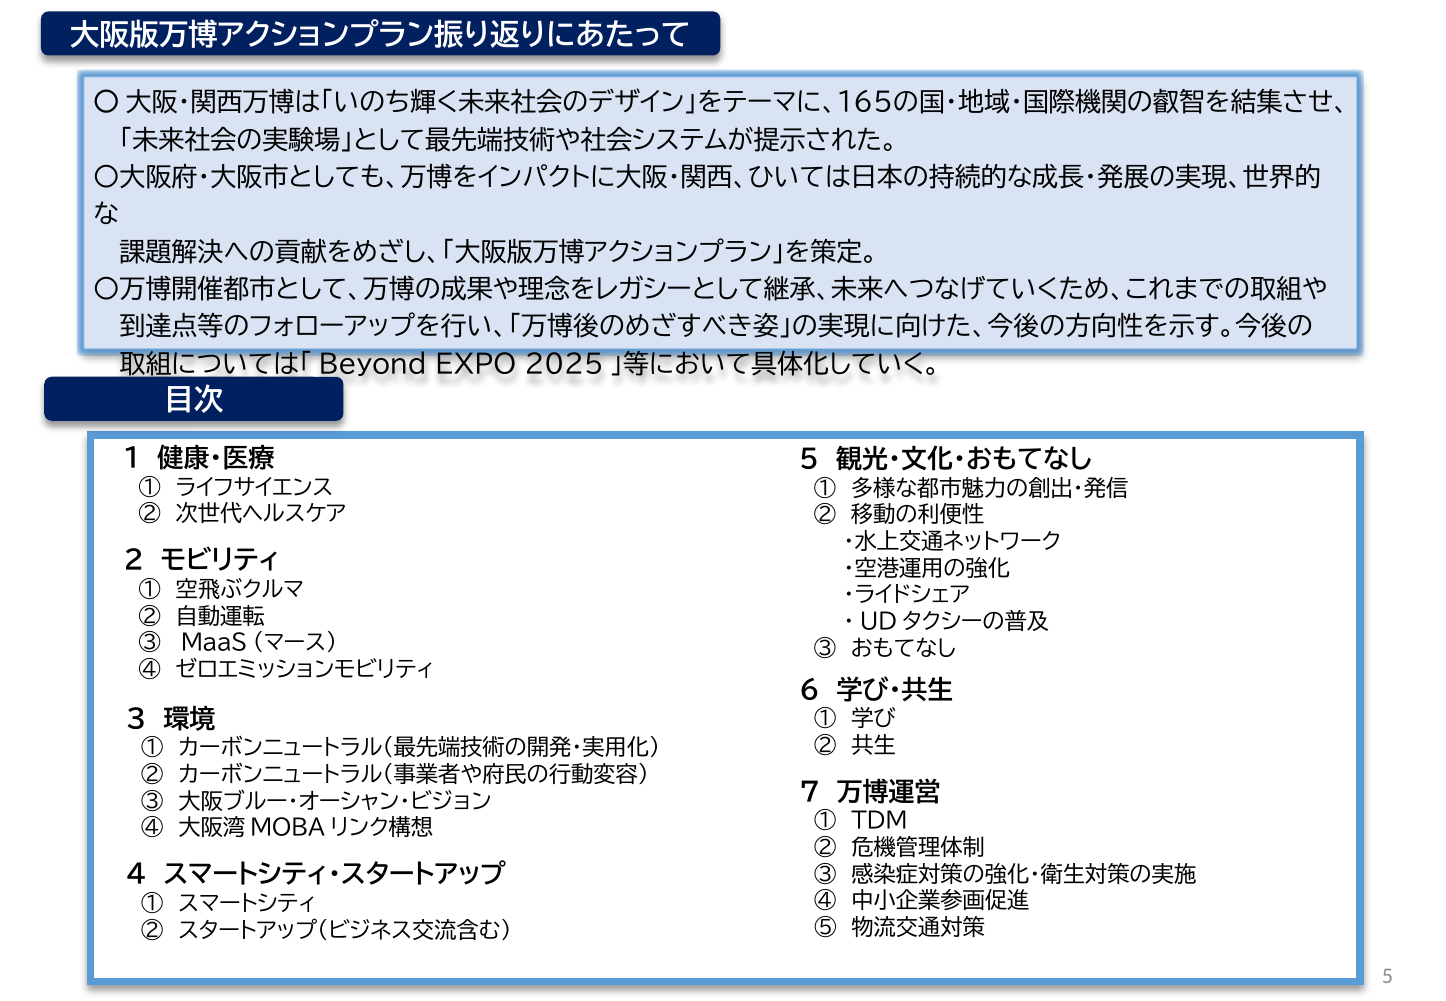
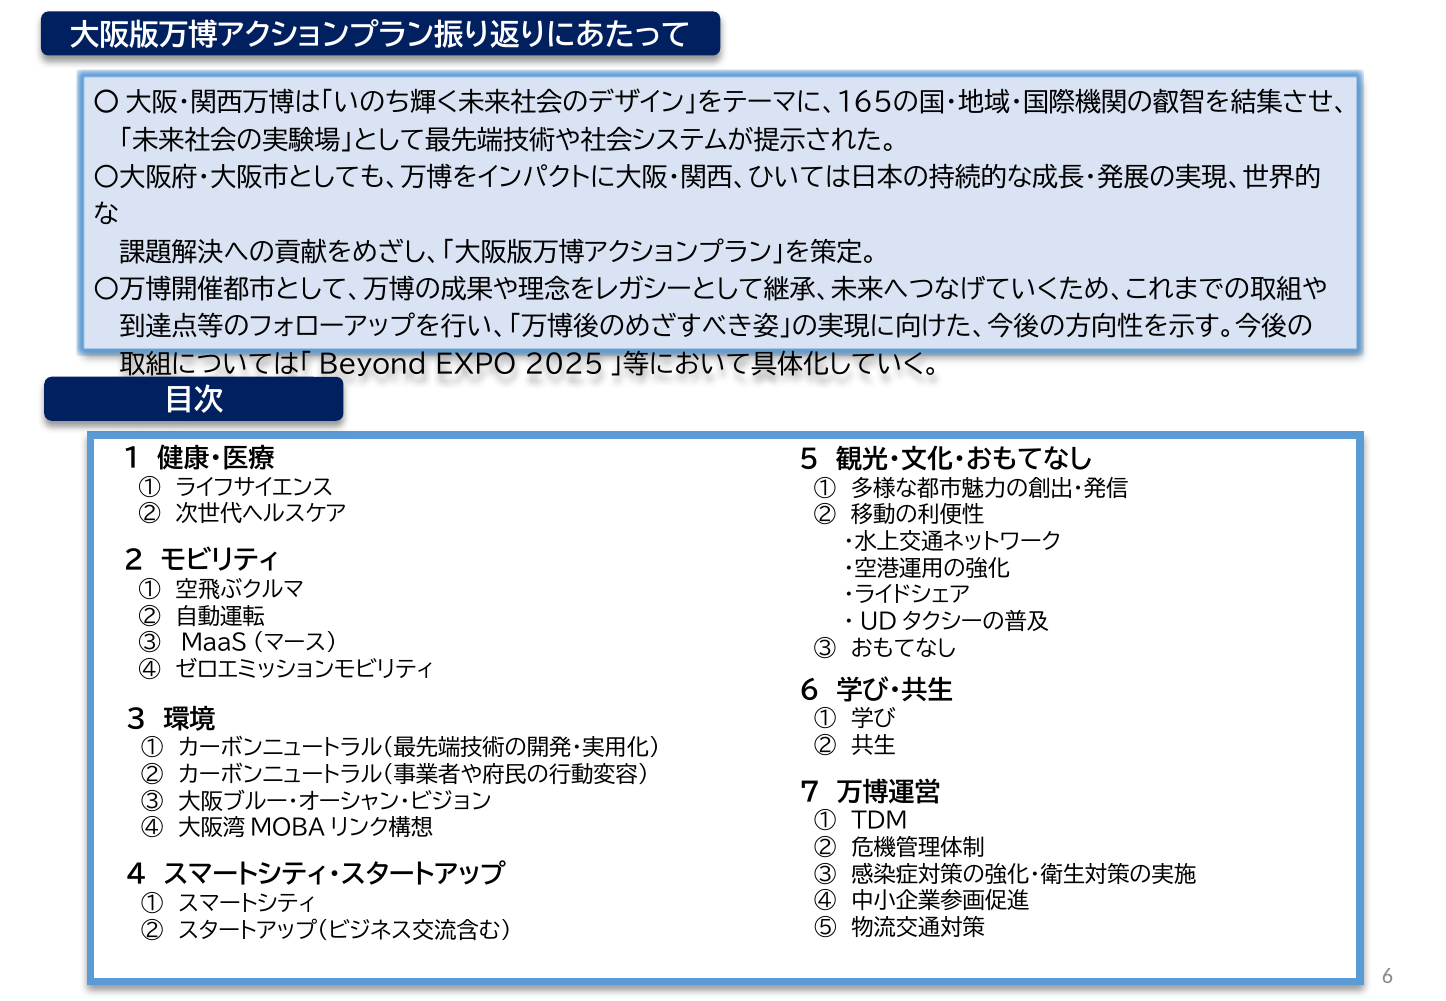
5: 5 -> 6 (1388, 976)
